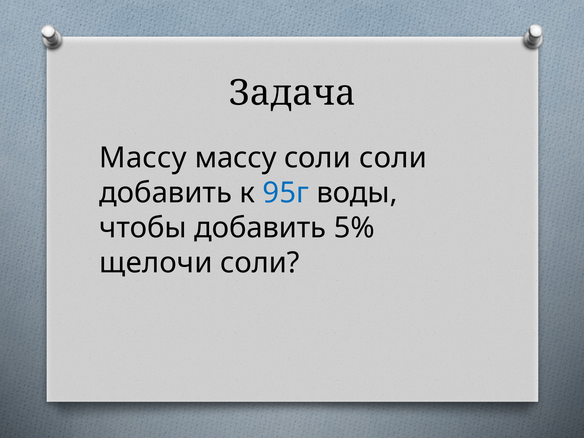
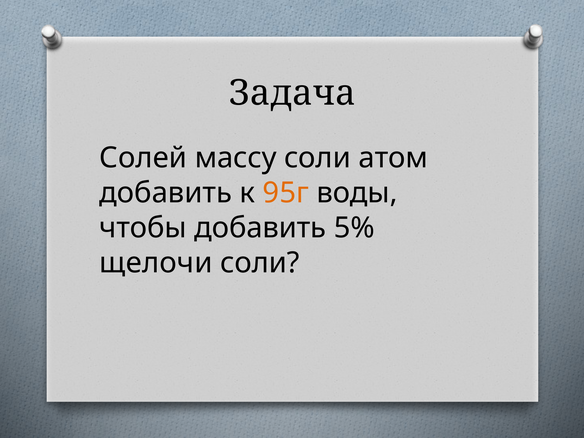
Массу: Массу -> Солей (143, 158)
соли соли: соли -> атом (393, 158)
95г colour: blue -> orange (286, 193)
